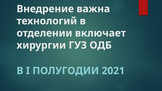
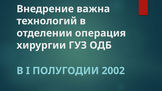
включает: включает -> операция (100, 33)
2021: 2021 -> 2002 (113, 71)
